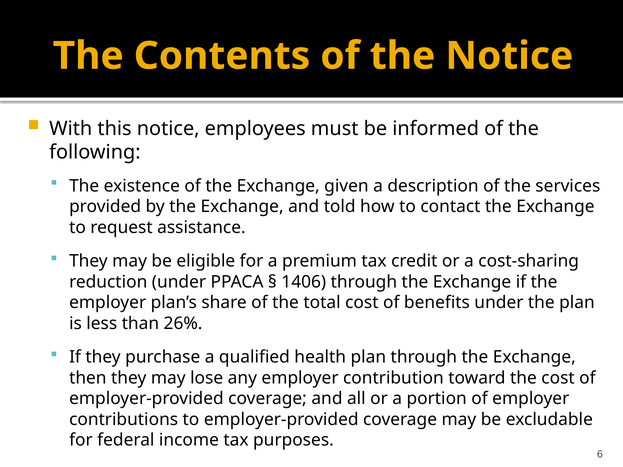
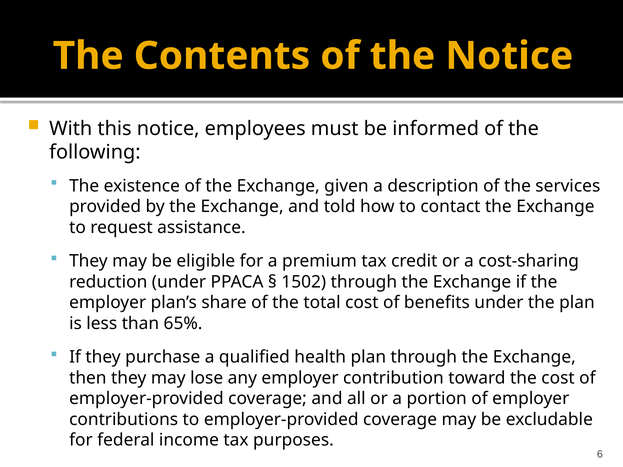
1406: 1406 -> 1502 (304, 282)
26%: 26% -> 65% (183, 324)
